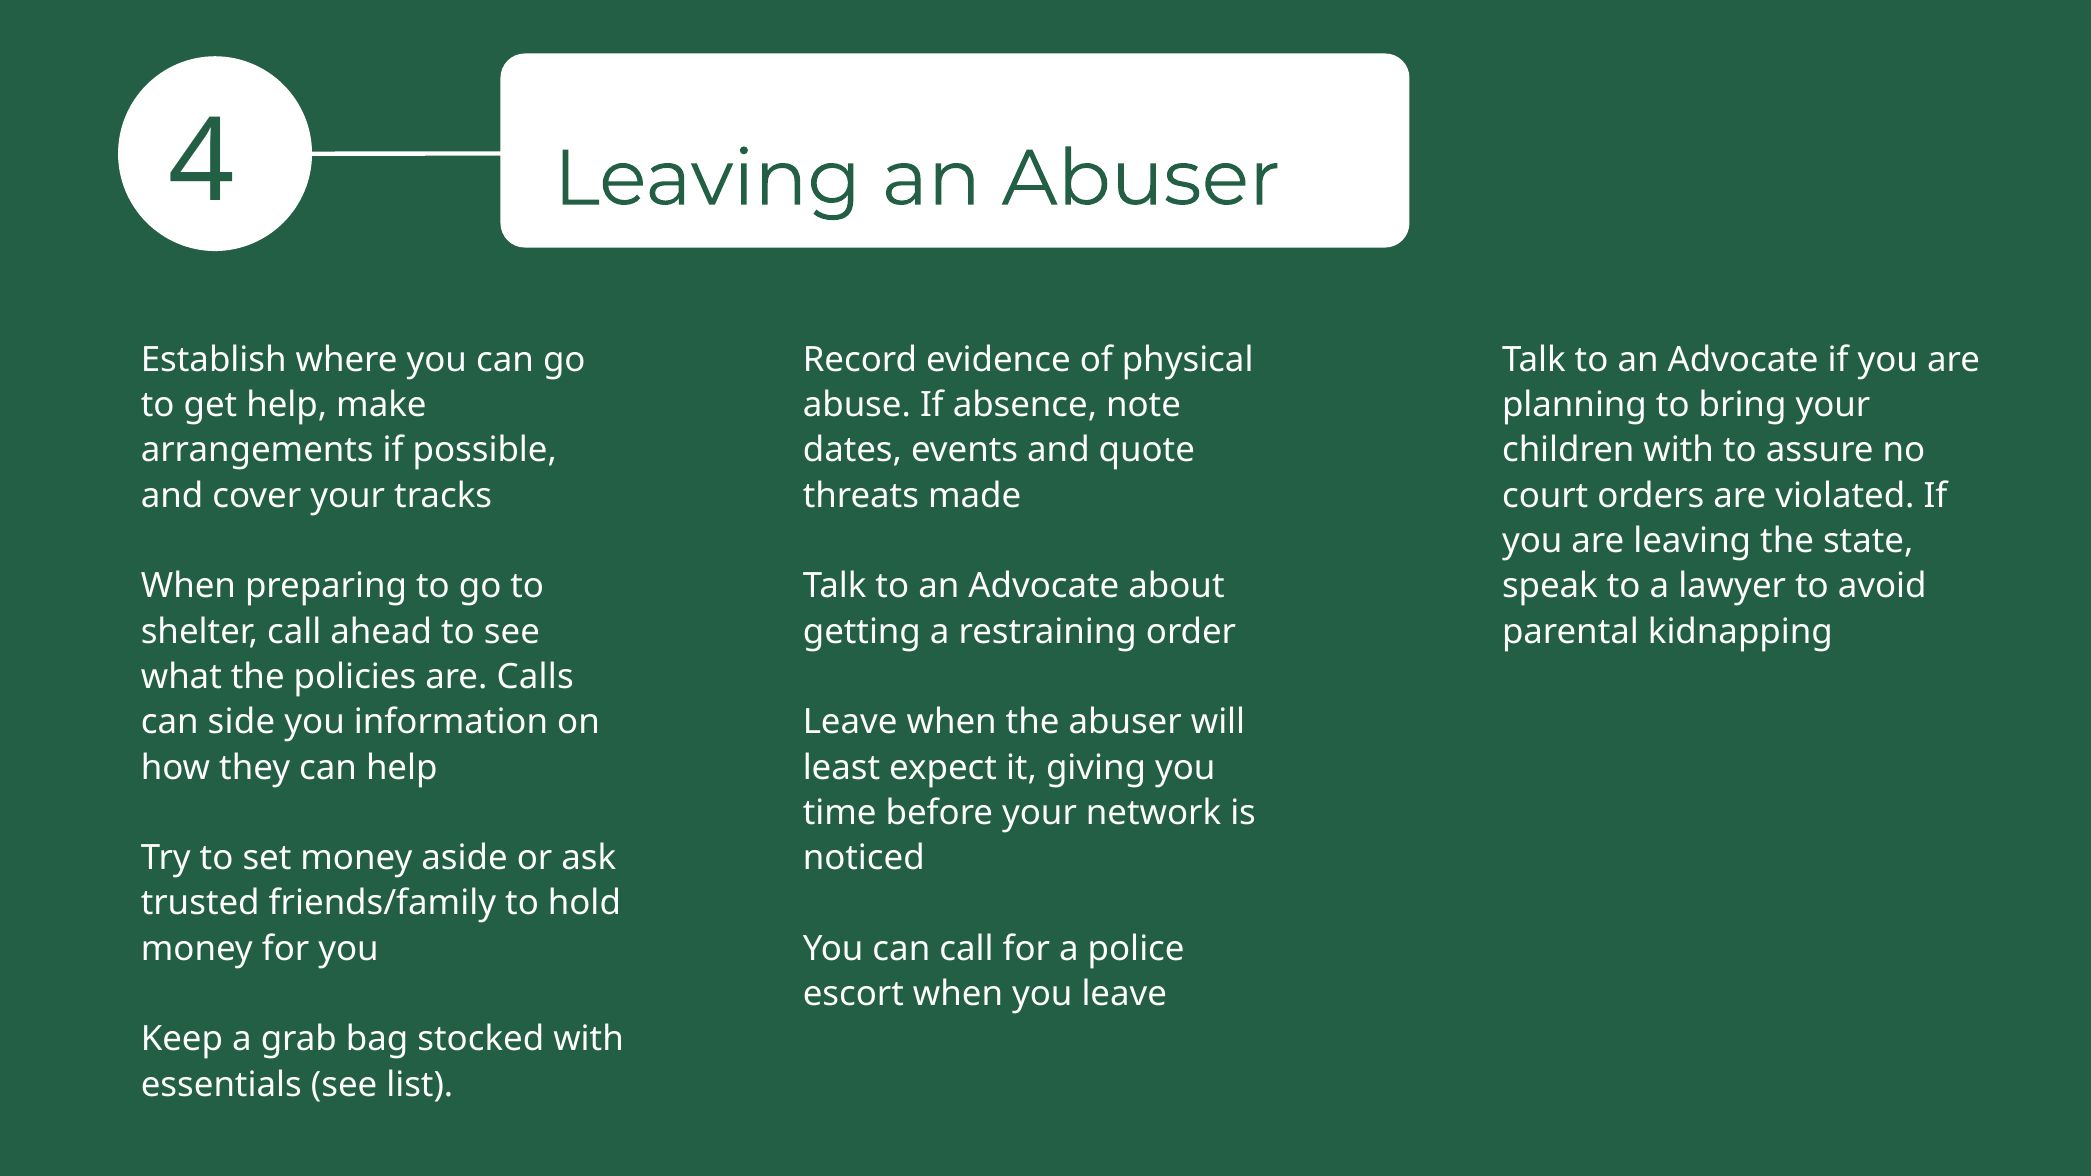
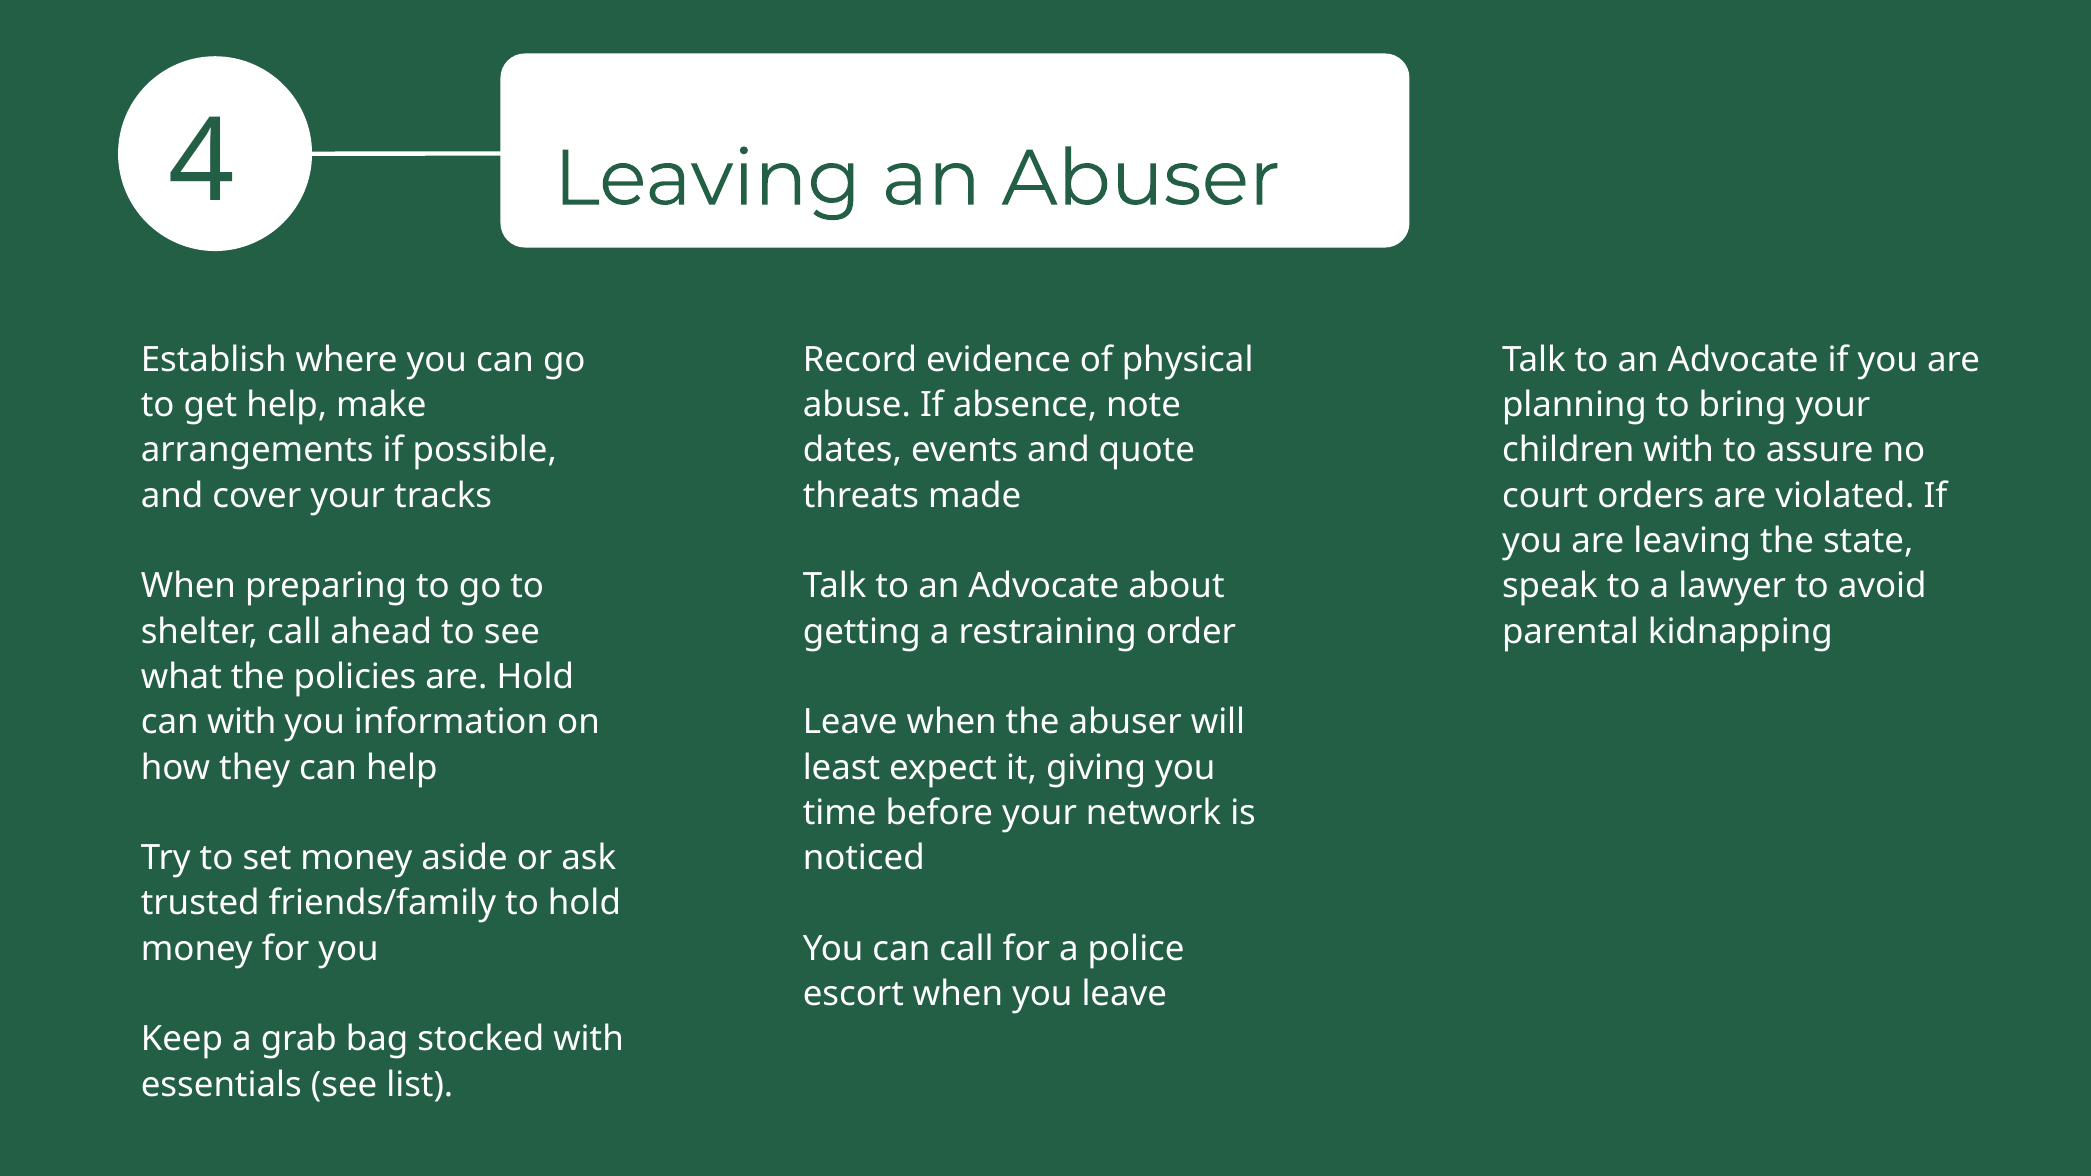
are Calls: Calls -> Hold (535, 677)
can side: side -> with (242, 722)
